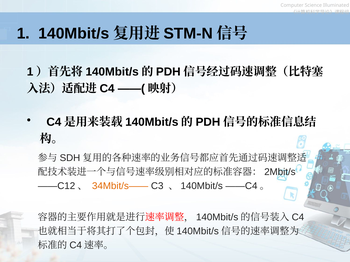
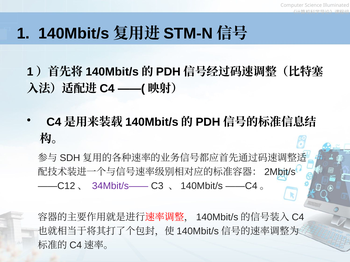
34Mbit/s—— colour: orange -> purple (120, 186)
